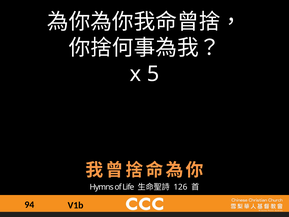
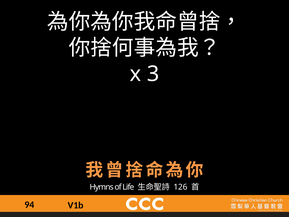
5: 5 -> 3 (153, 74)
